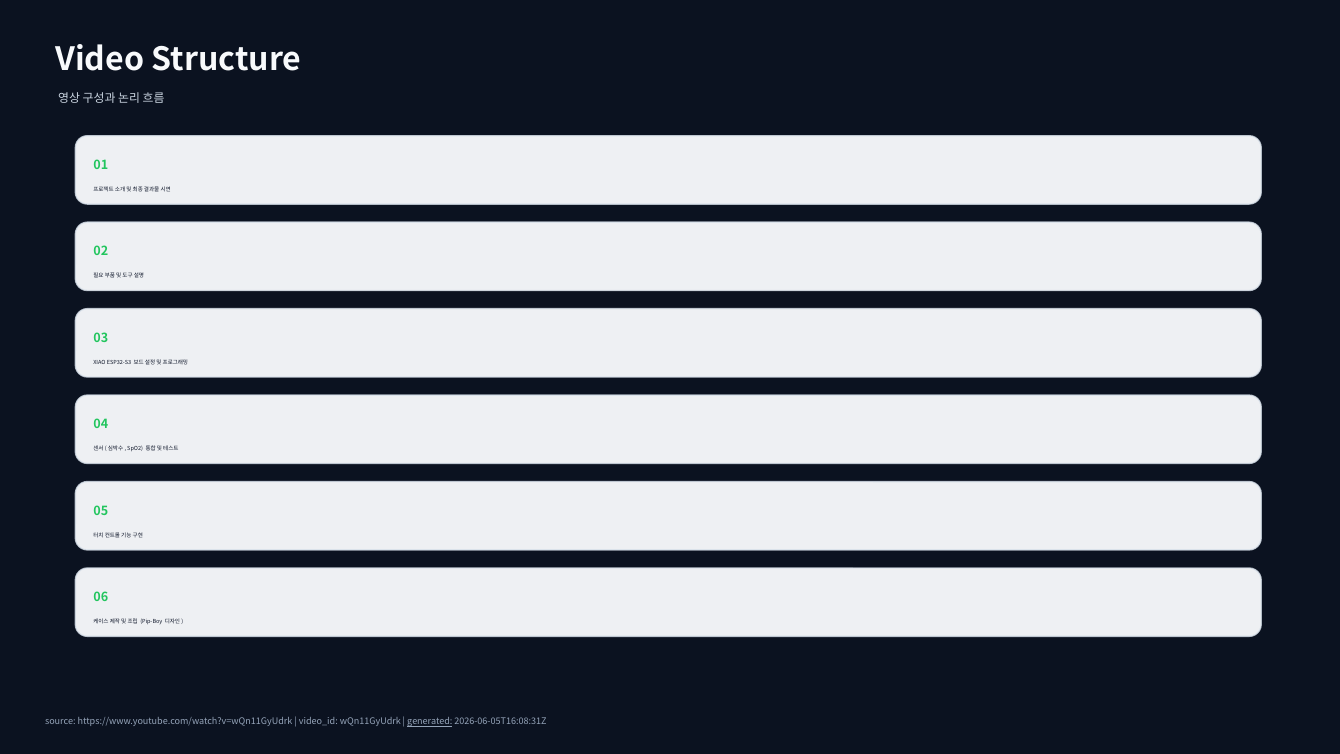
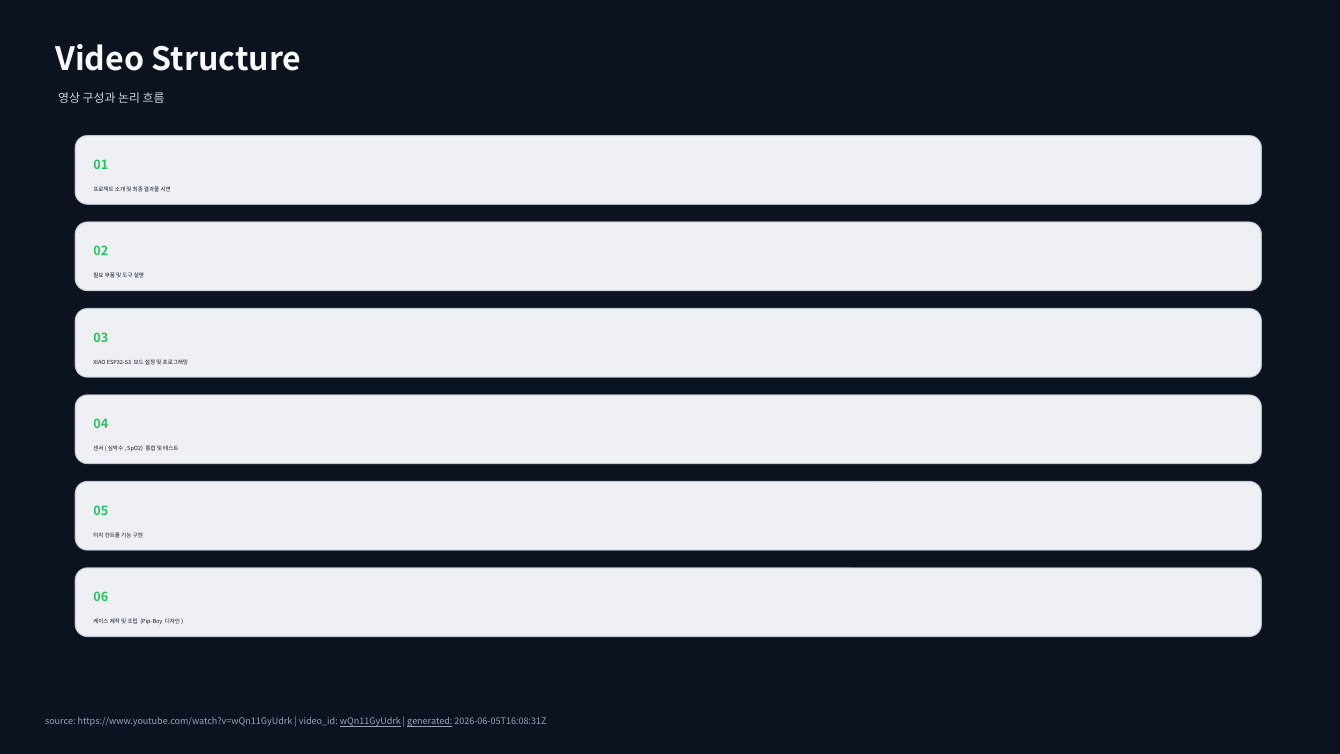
wQn11GyUdrk underline: none -> present (370, 722)
